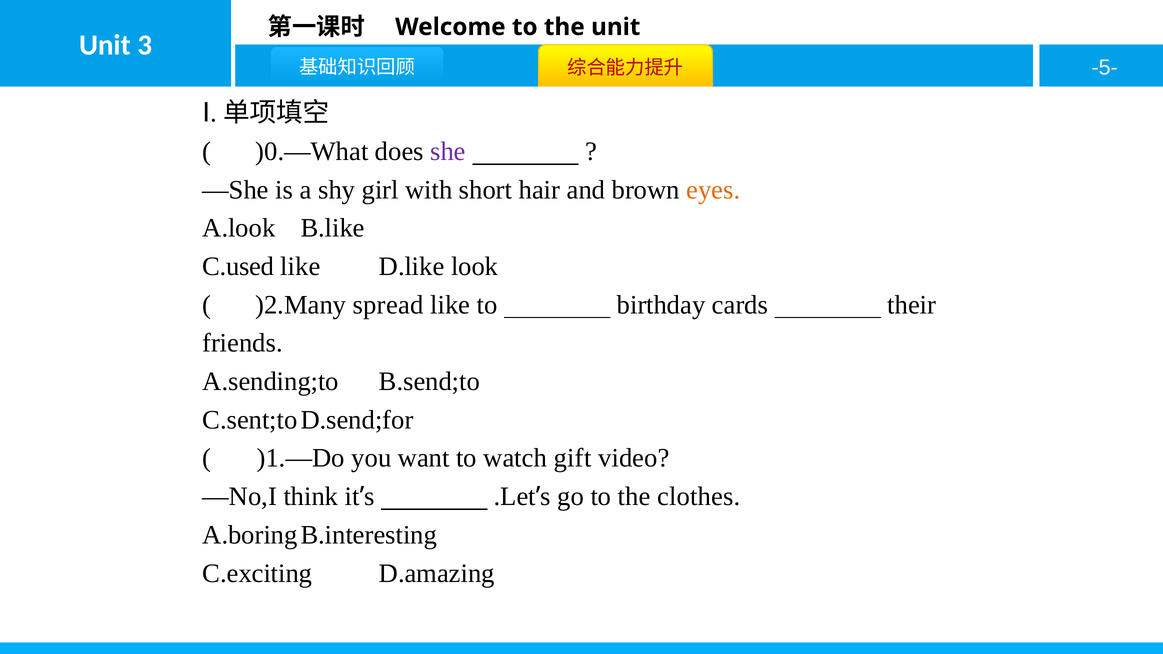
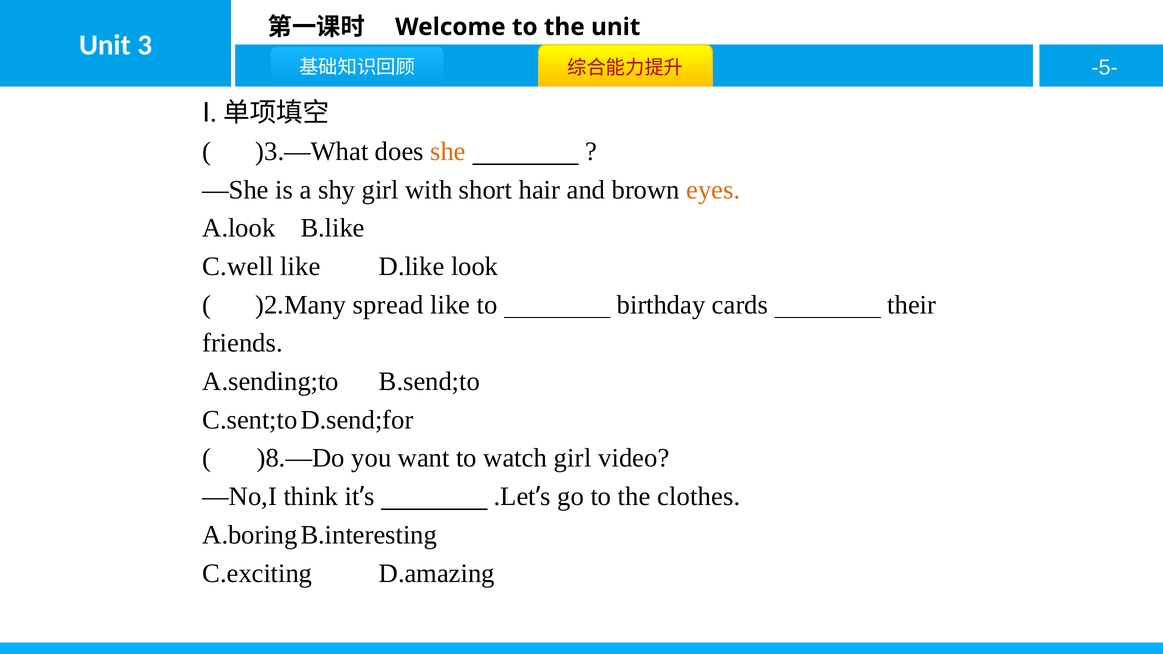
)0.—What: )0.—What -> )3.—What (312, 151)
she colour: purple -> orange (448, 151)
C.used: C.used -> C.well (238, 267)
)1.—Do: )1.—Do -> )8.—Do (301, 458)
watch gift: gift -> girl (573, 458)
